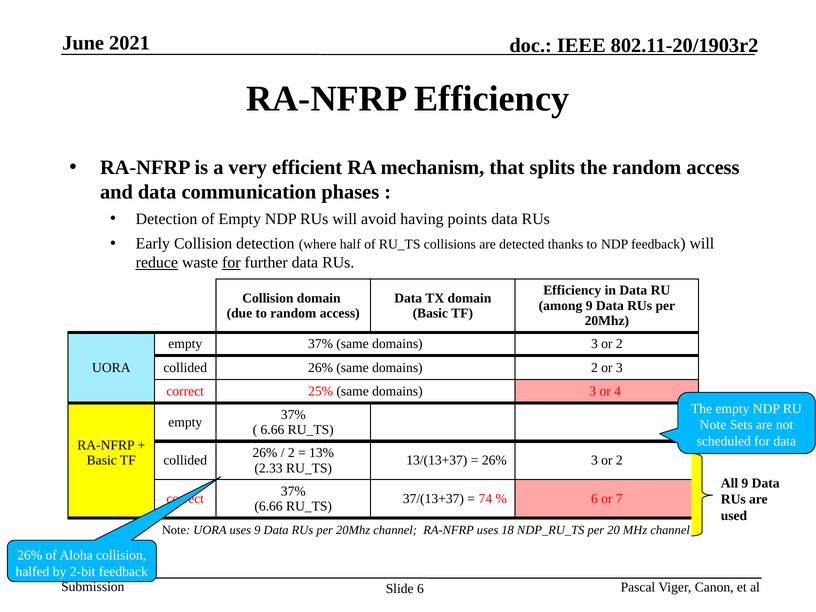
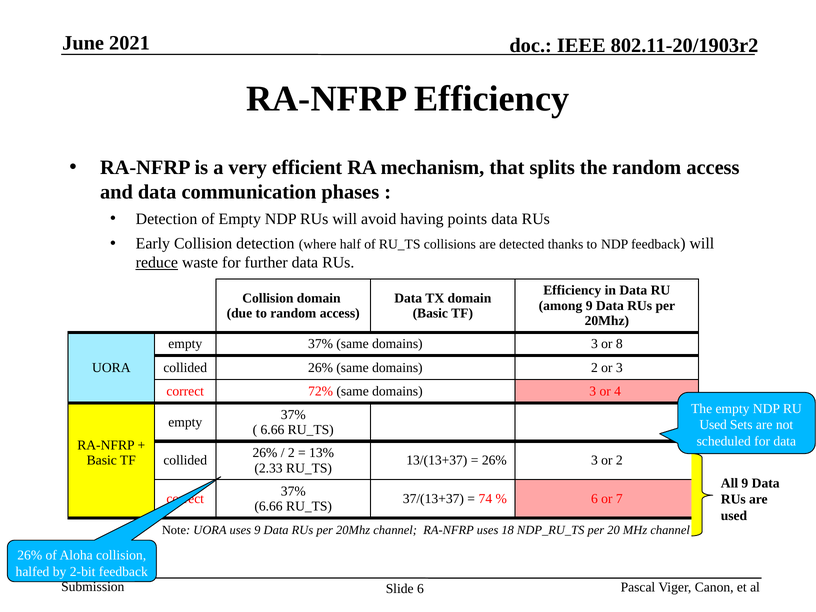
for underline: present -> none (231, 263)
domains 3 or 2: 2 -> 8 (619, 344)
25%: 25% -> 72% (321, 391)
Note: Note -> Used (713, 425)
